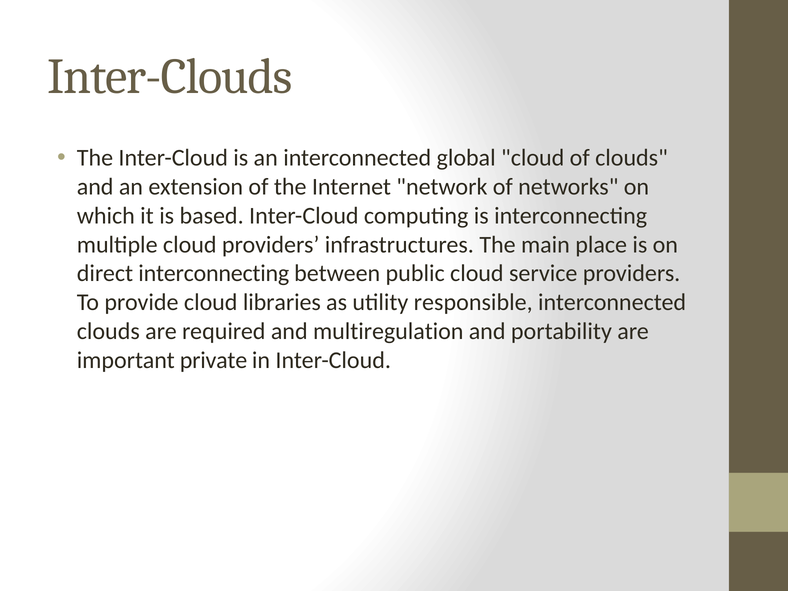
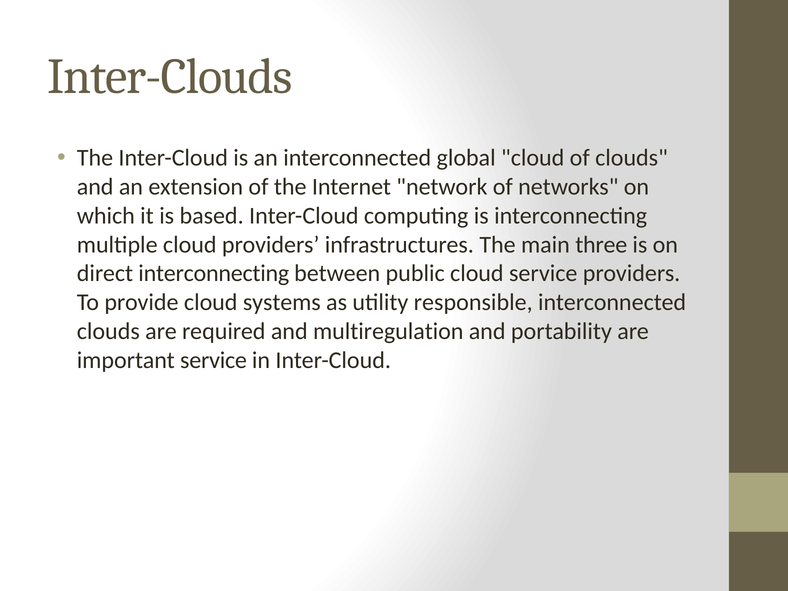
place: place -> three (601, 245)
libraries: libraries -> systems (282, 302)
important private: private -> service (214, 360)
